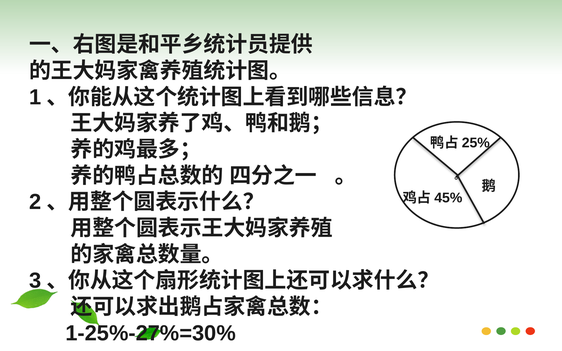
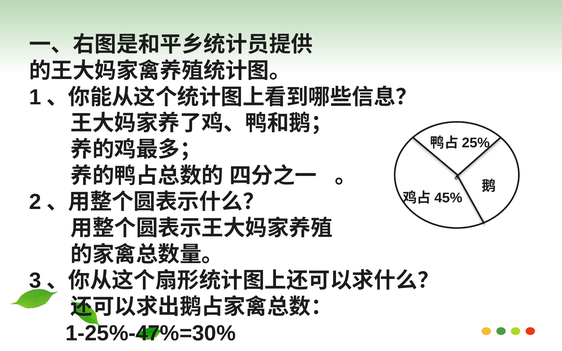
1-25%-27%=30%: 1-25%-27%=30% -> 1-25%-47%=30% (151, 333)
